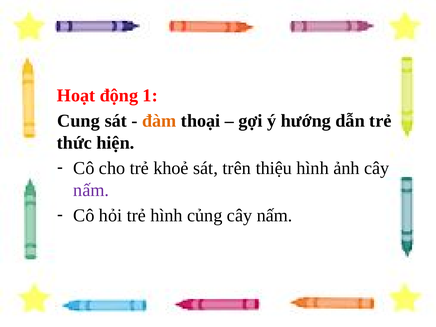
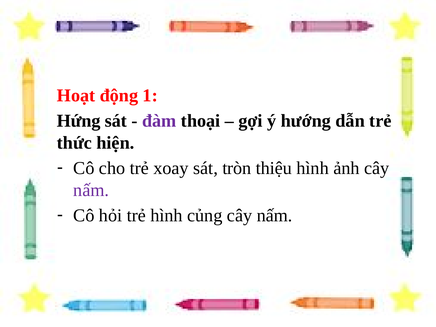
Cung: Cung -> Hứng (79, 121)
đàm colour: orange -> purple (159, 121)
khoẻ: khoẻ -> xoay (171, 168)
trên: trên -> tròn (237, 168)
